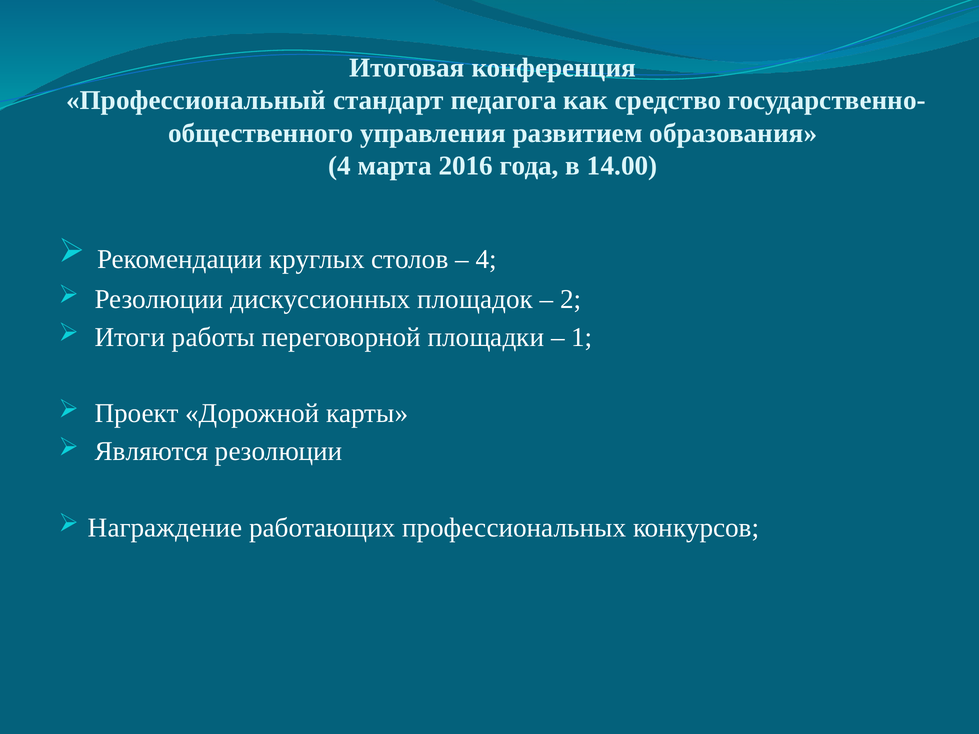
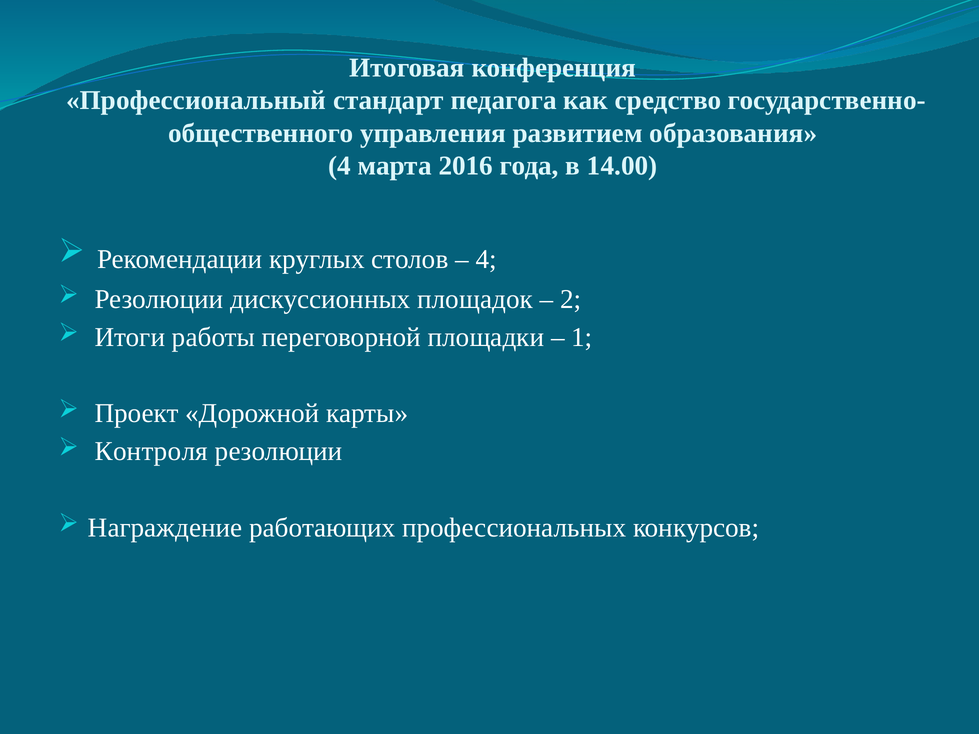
Являются: Являются -> Контроля (151, 452)
